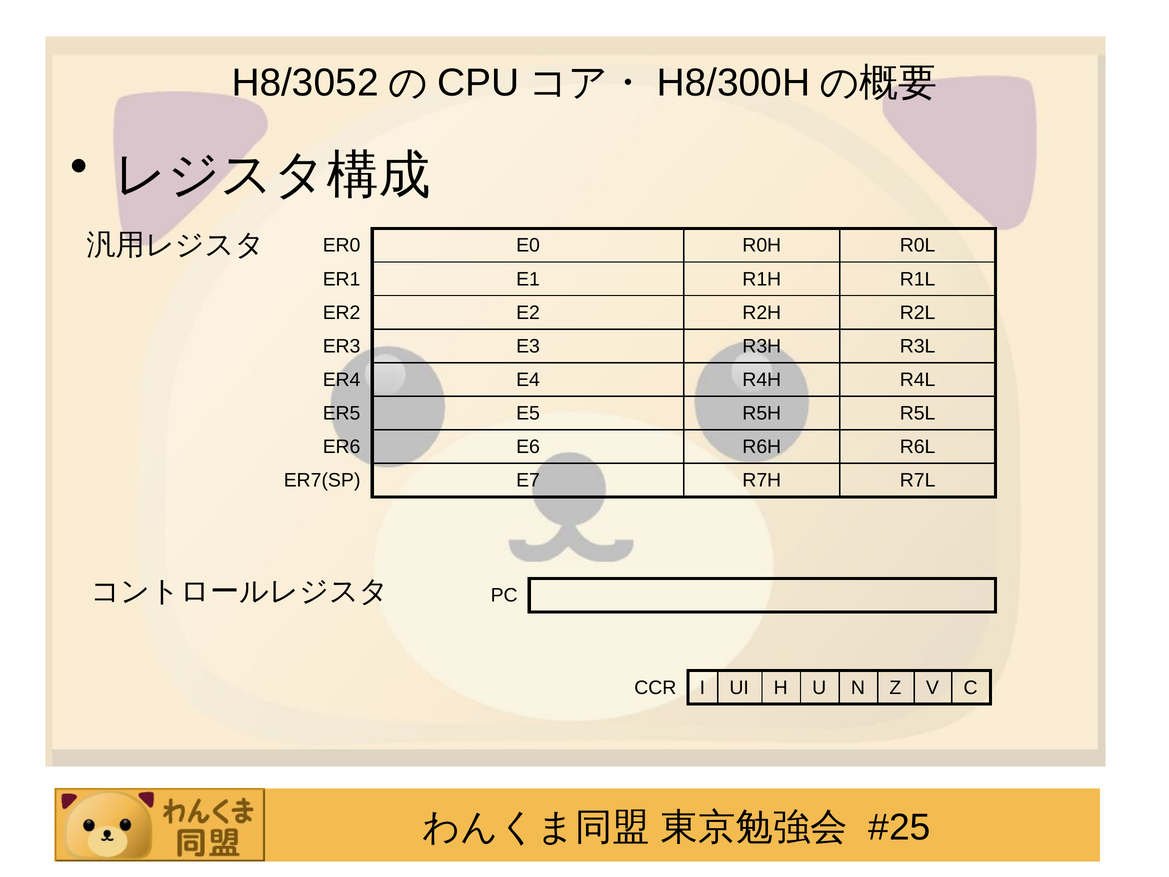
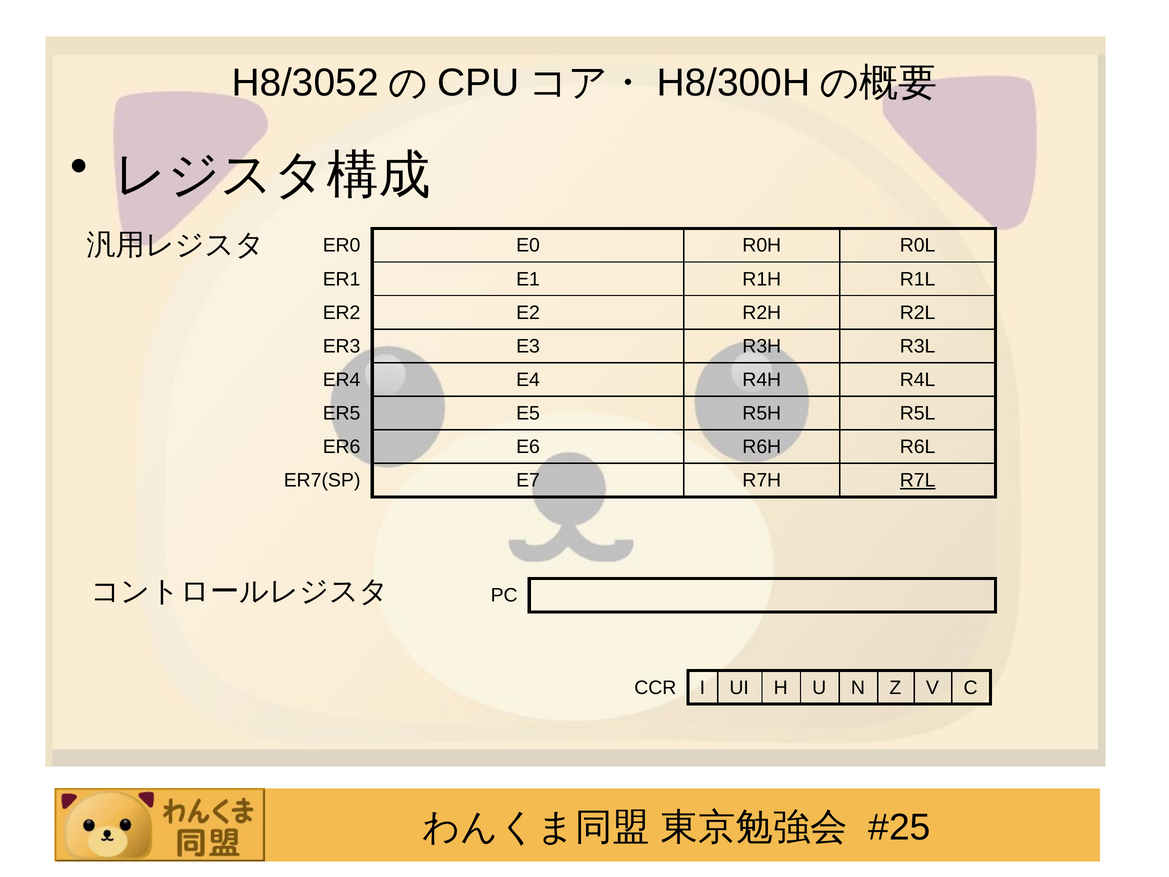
R7L underline: none -> present (918, 480)
